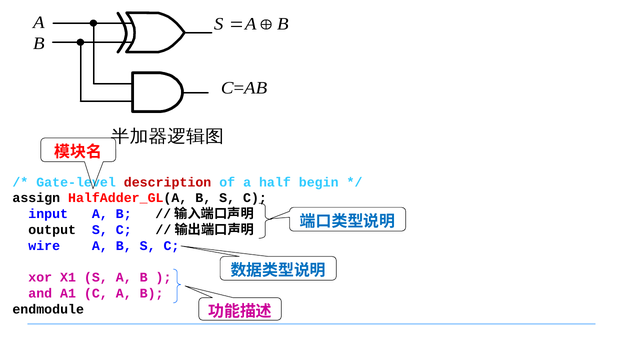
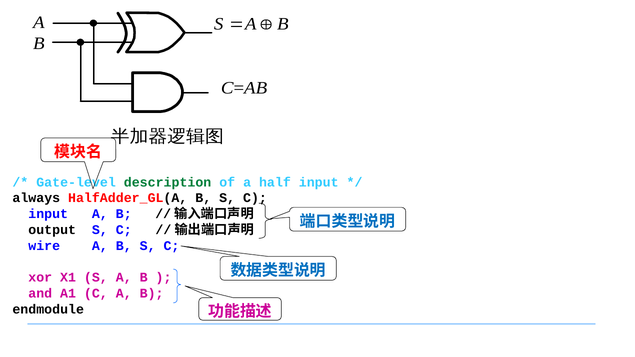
description colour: red -> green (168, 182)
half begin: begin -> input (319, 182)
assign: assign -> always (36, 198)
